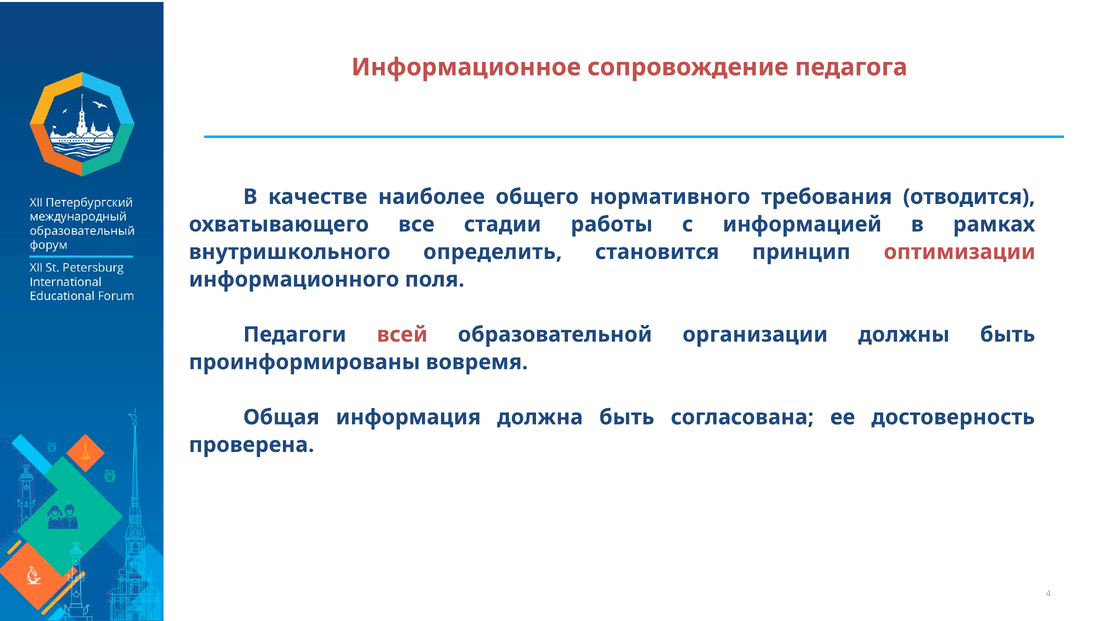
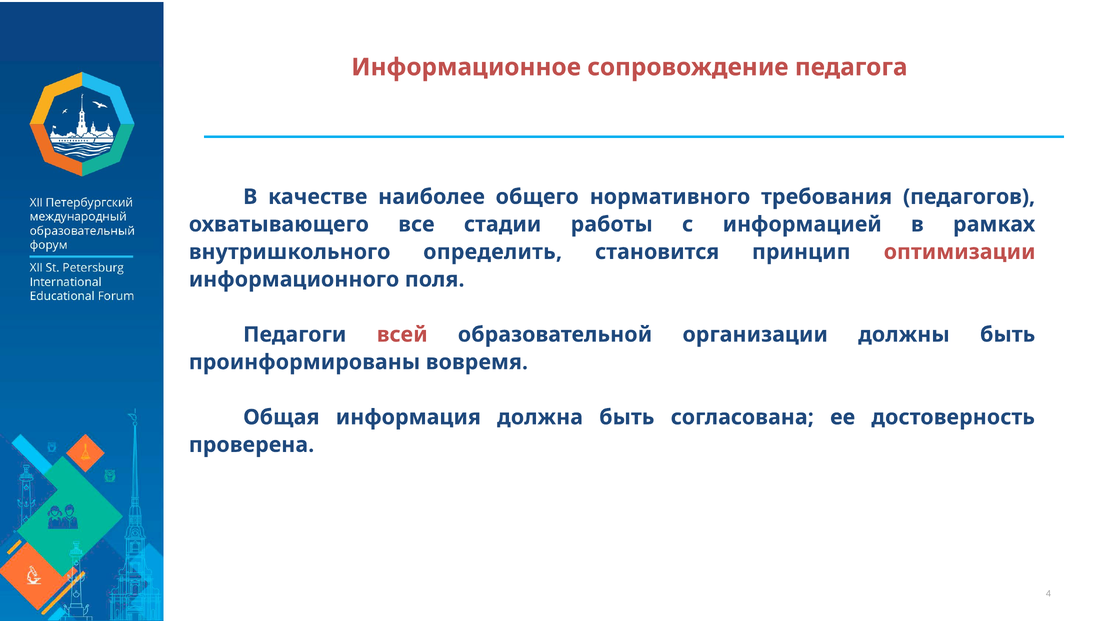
отводится: отводится -> педагогов (969, 197)
